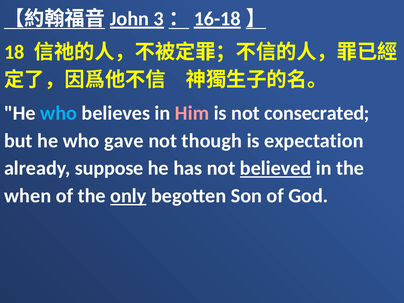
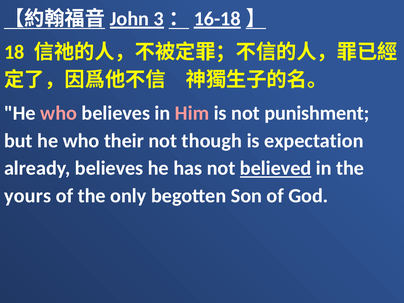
who colour: light blue -> pink (59, 113)
consecrated: consecrated -> punishment (317, 113)
gave: gave -> their (124, 141)
already suppose: suppose -> believes (109, 168)
when: when -> yours (28, 196)
only underline: present -> none (128, 196)
